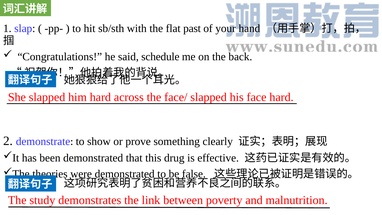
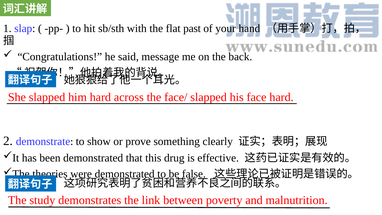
schedule: schedule -> message (160, 57)
